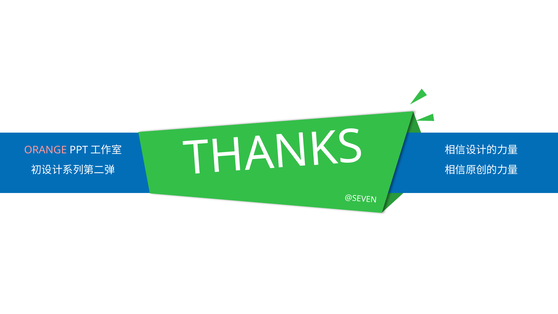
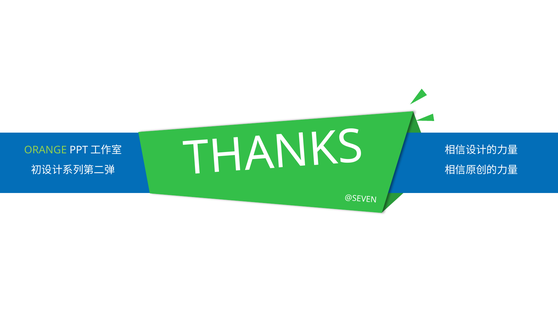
ORANGE colour: pink -> light green (45, 150)
